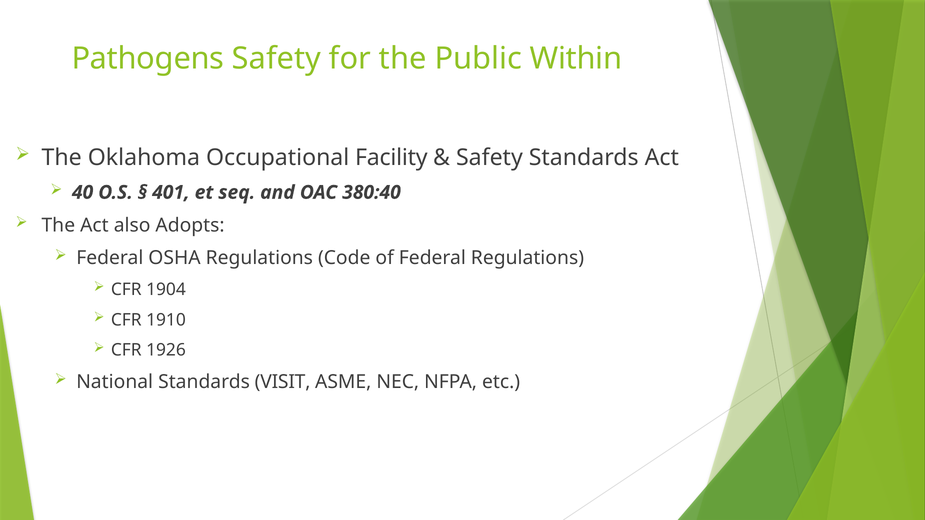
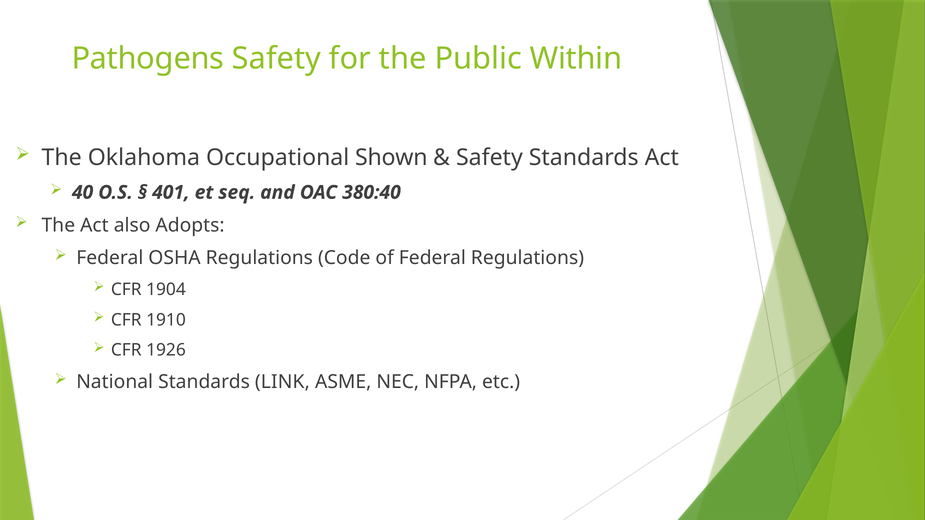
Facility: Facility -> Shown (391, 158)
VISIT: VISIT -> LINK (282, 382)
